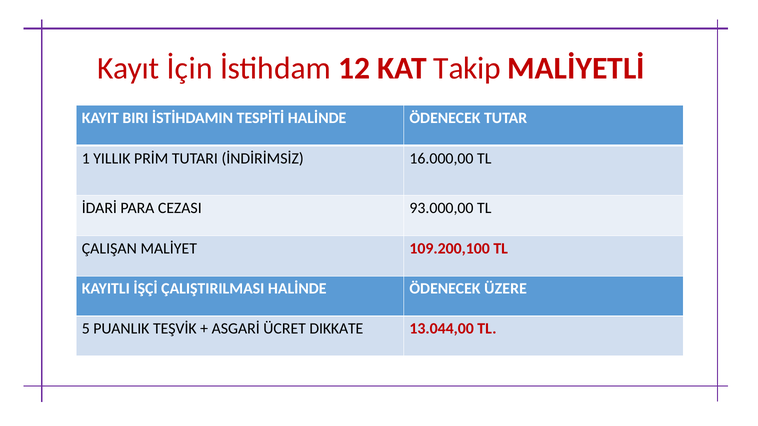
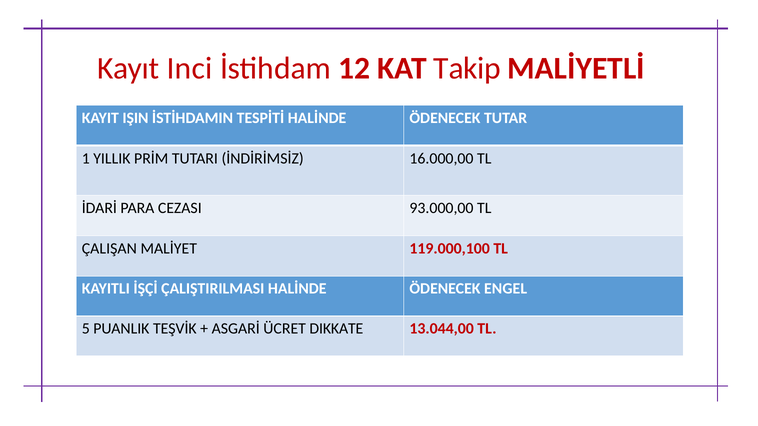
İçin: İçin -> Inci (190, 69)
BIRI: BIRI -> IŞIN (135, 118)
109.200,100: 109.200,100 -> 119.000,100 (450, 249)
ÜZERE: ÜZERE -> ENGEL (506, 289)
